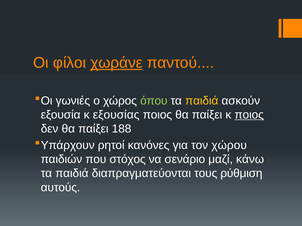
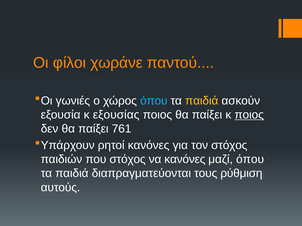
χωράνε underline: present -> none (117, 63)
όπου colour: light green -> light blue (154, 101)
188: 188 -> 761 (122, 129)
τον χώρου: χώρου -> στόχος (229, 146)
να σενάριο: σενάριο -> κανόνες (185, 160)
μαζί κάνω: κάνω -> όπου (250, 160)
